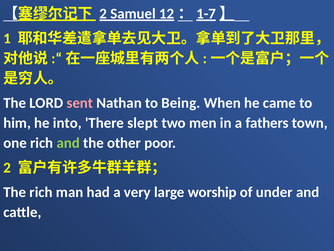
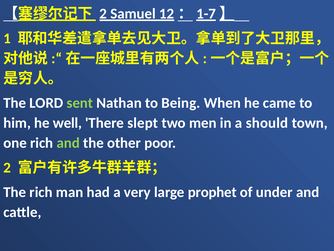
sent colour: pink -> light green (80, 103)
into: into -> well (67, 123)
fathers: fathers -> should (267, 123)
worship: worship -> prophet (212, 192)
